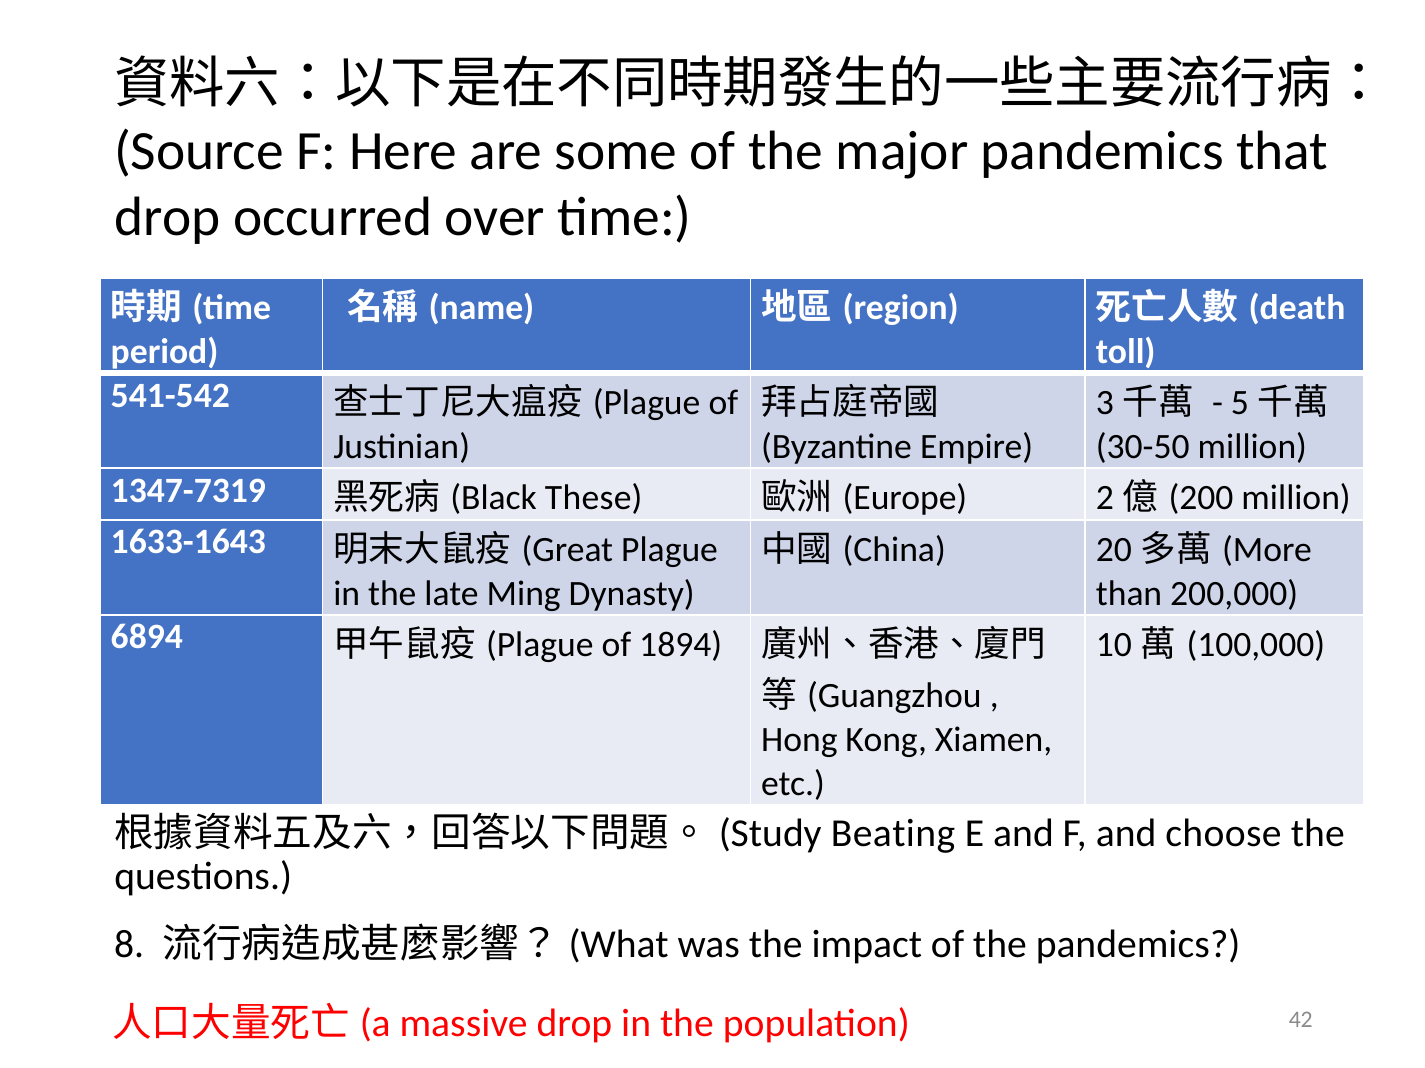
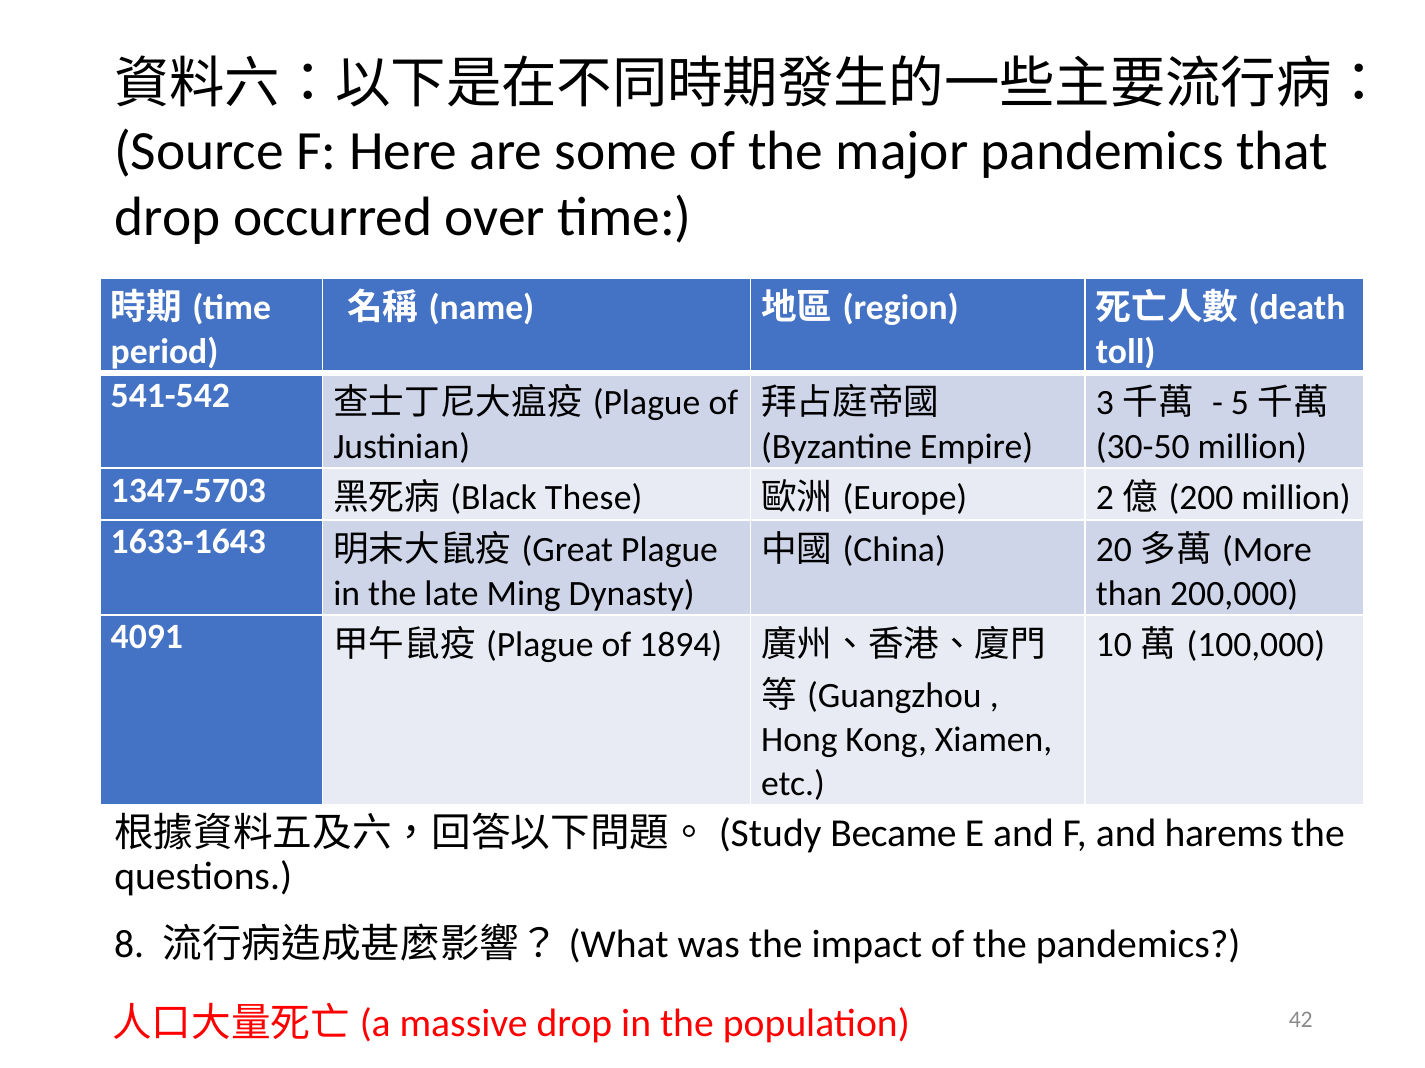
1347-7319: 1347-7319 -> 1347-5703 (188, 491)
6894: 6894 -> 4091 (147, 637)
Beating: Beating -> Became (894, 834)
choose: choose -> harems (1224, 834)
